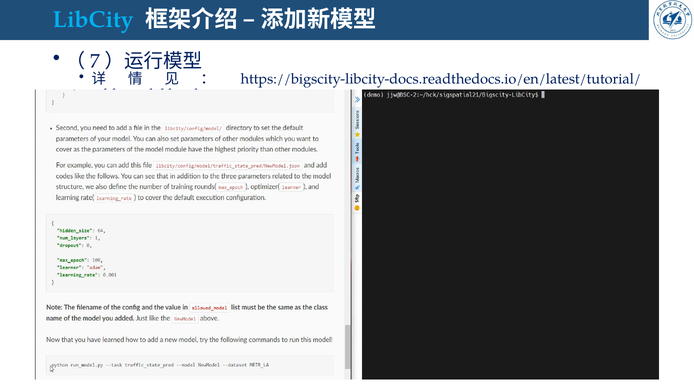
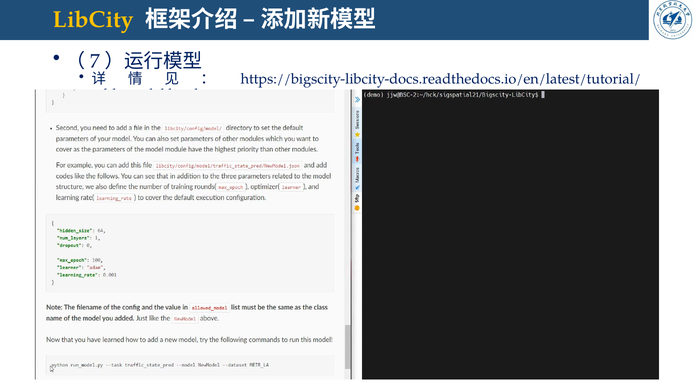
LibCity colour: light blue -> yellow (93, 20)
